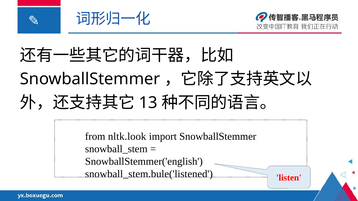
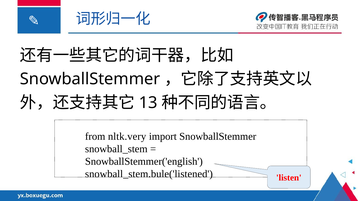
nltk.look: nltk.look -> nltk.very (127, 137)
